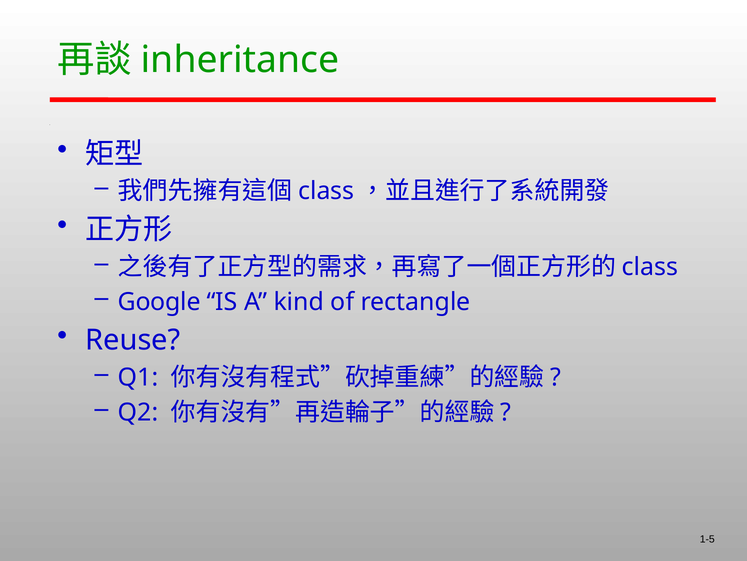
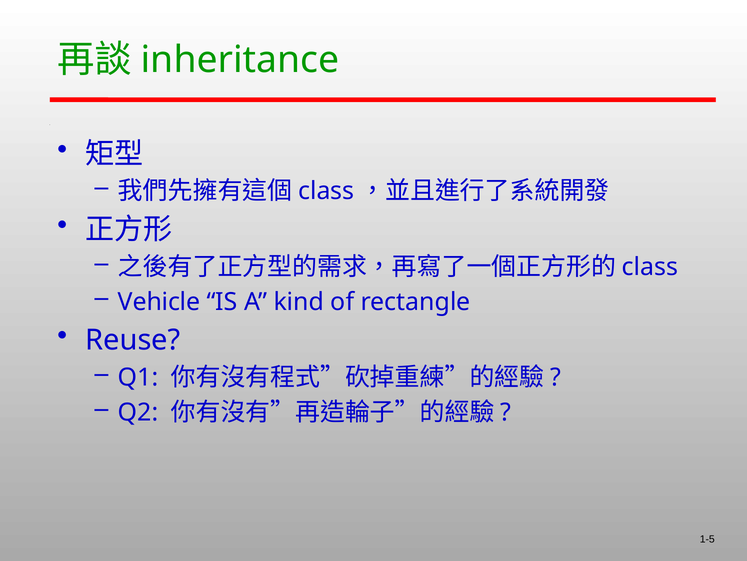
Google: Google -> Vehicle (159, 301)
